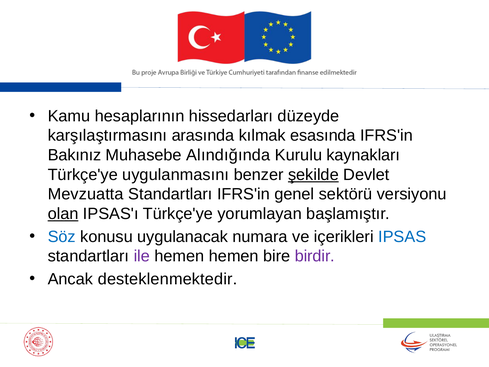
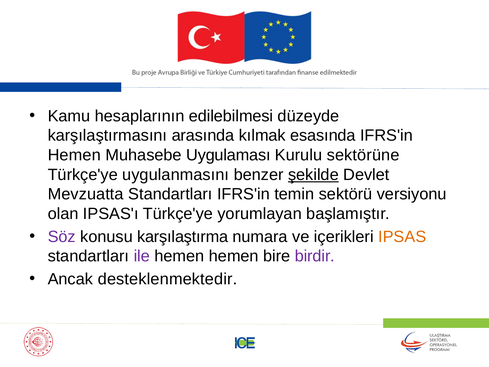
hissedarları: hissedarları -> edilebilmesi (231, 116)
Bakınız: Bakınız -> Hemen (74, 155)
Alındığında: Alındığında -> Uygulaması (228, 155)
kaynakları: kaynakları -> sektörüne (363, 155)
genel: genel -> temin (294, 194)
olan underline: present -> none (63, 214)
Söz colour: blue -> purple (62, 237)
uygulanacak: uygulanacak -> karşılaştırma (183, 237)
IPSAS colour: blue -> orange (402, 237)
